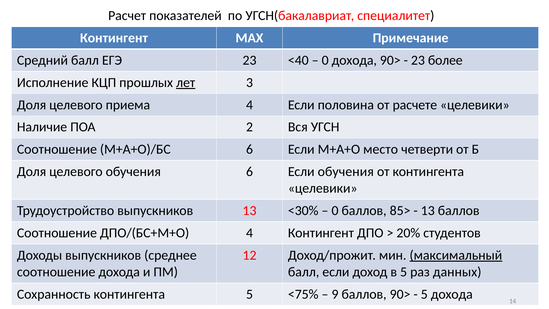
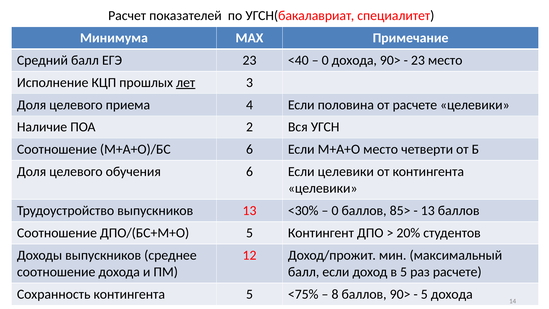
Контингент: Контингент -> Минимума (114, 38)
23 более: более -> место (445, 60)
Если обучения: обучения -> целевики (346, 172)
ДПО/(БС+М+О 4: 4 -> 5 (249, 233)
максимальный underline: present -> none (456, 255)
раз данных: данных -> расчете (457, 272)
9: 9 -> 8 (335, 294)
